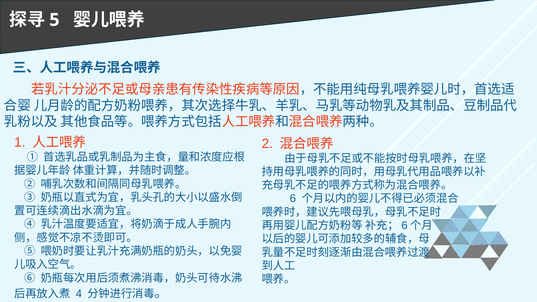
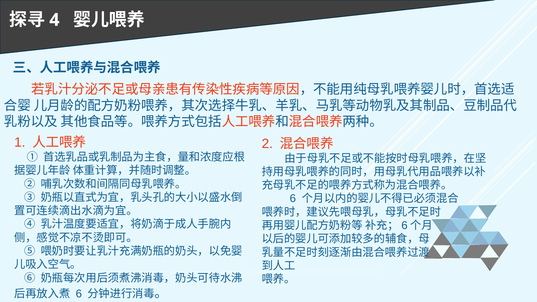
5: 5 -> 4 (54, 20)
4: 4 -> 6 (79, 294)
